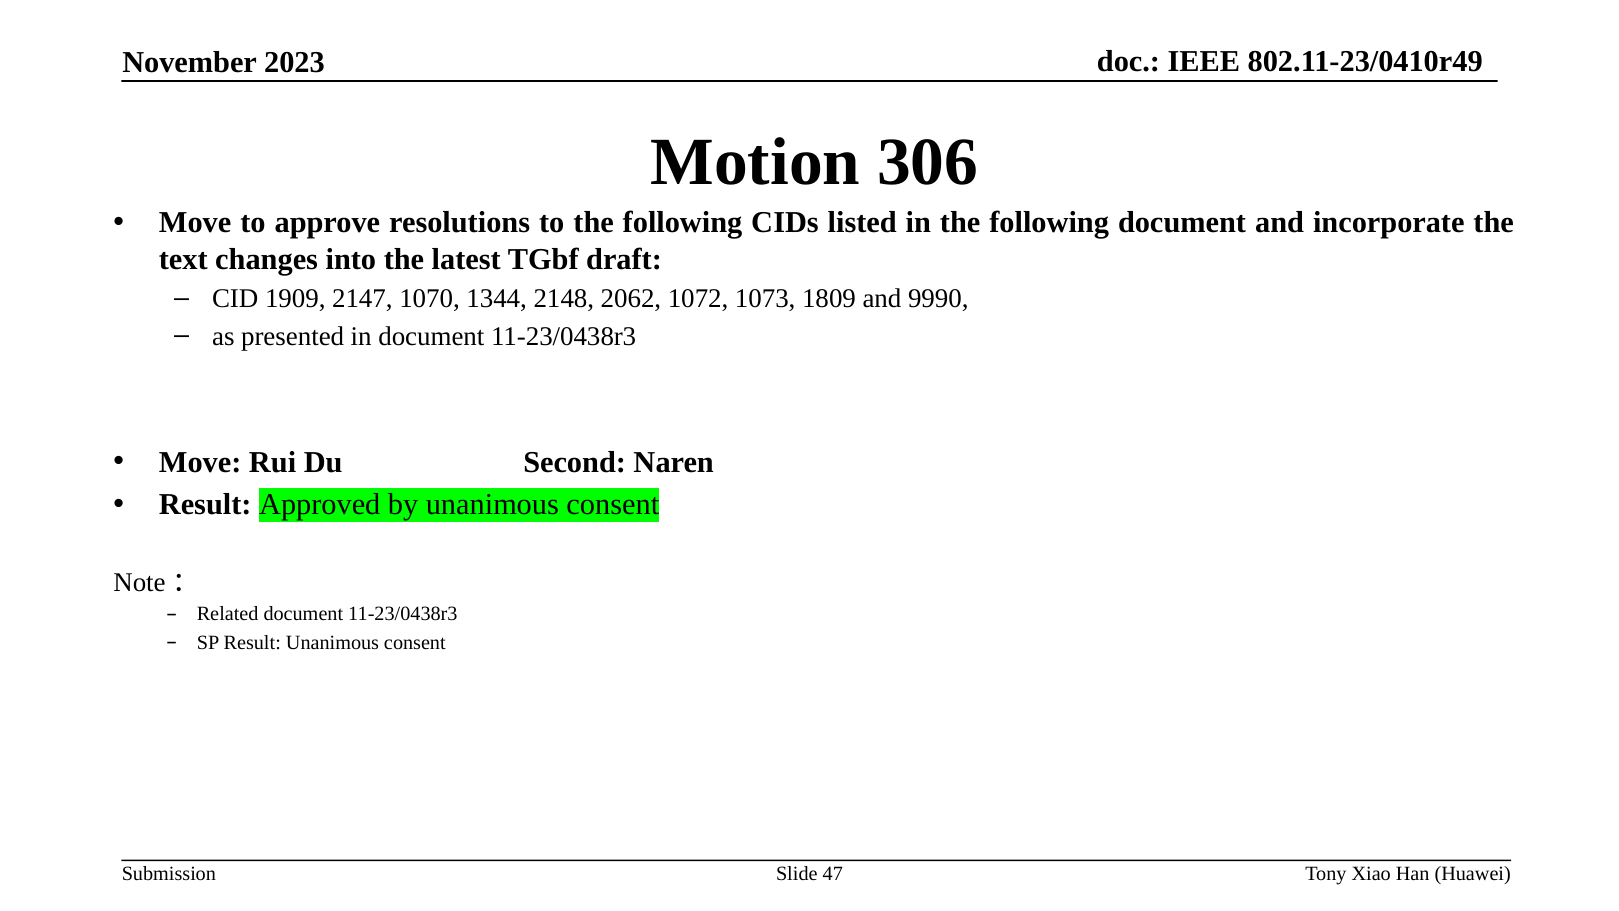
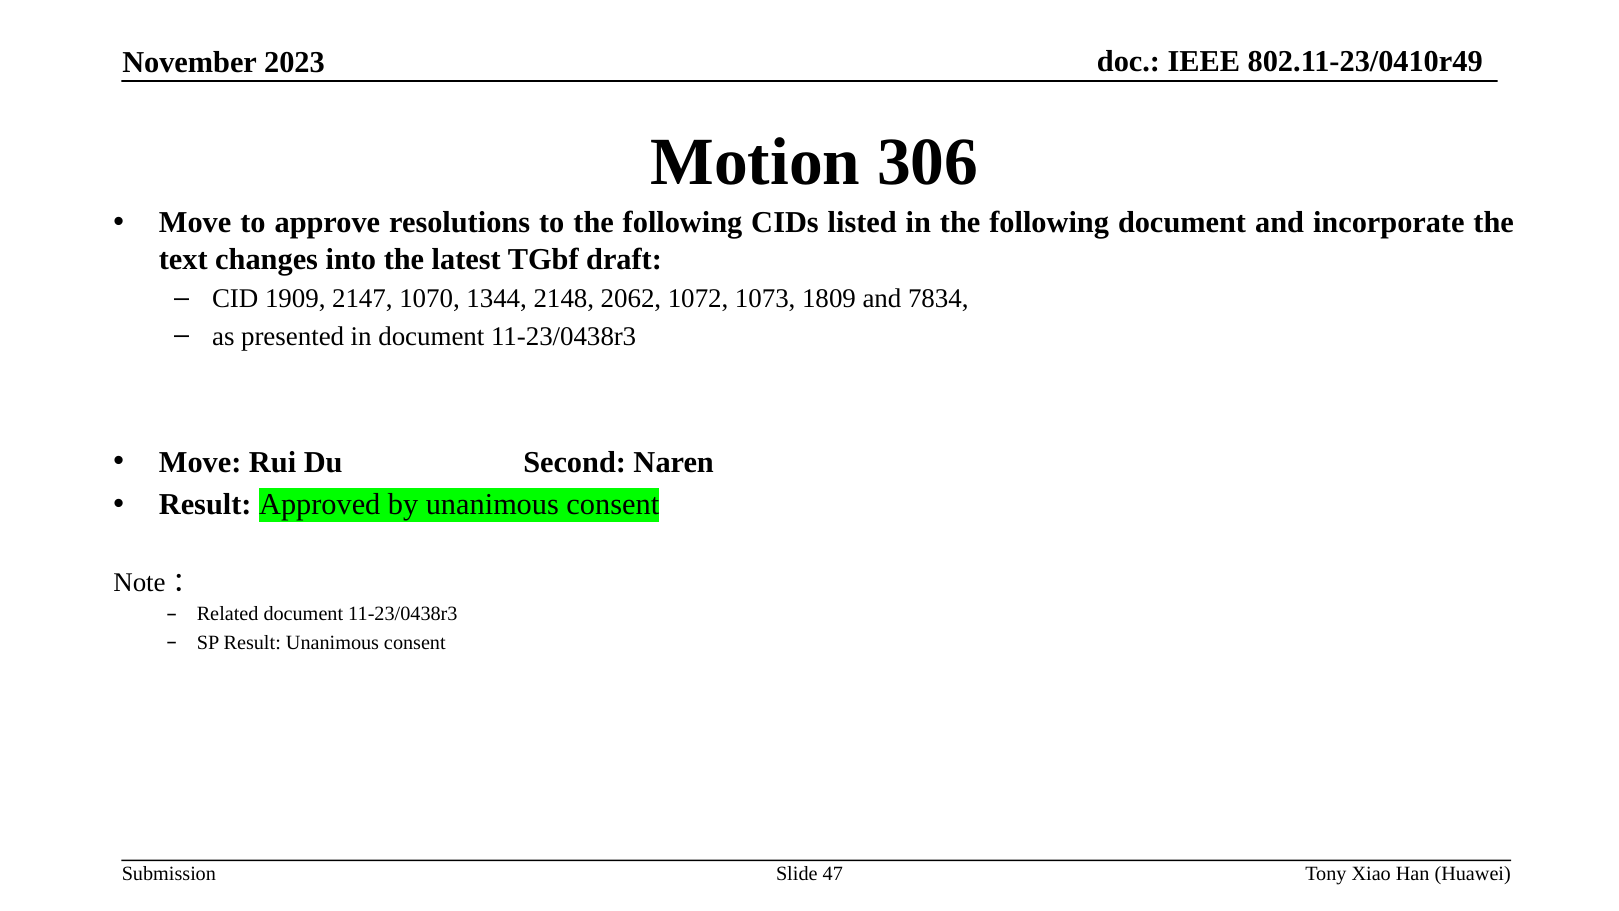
9990: 9990 -> 7834 (938, 299)
